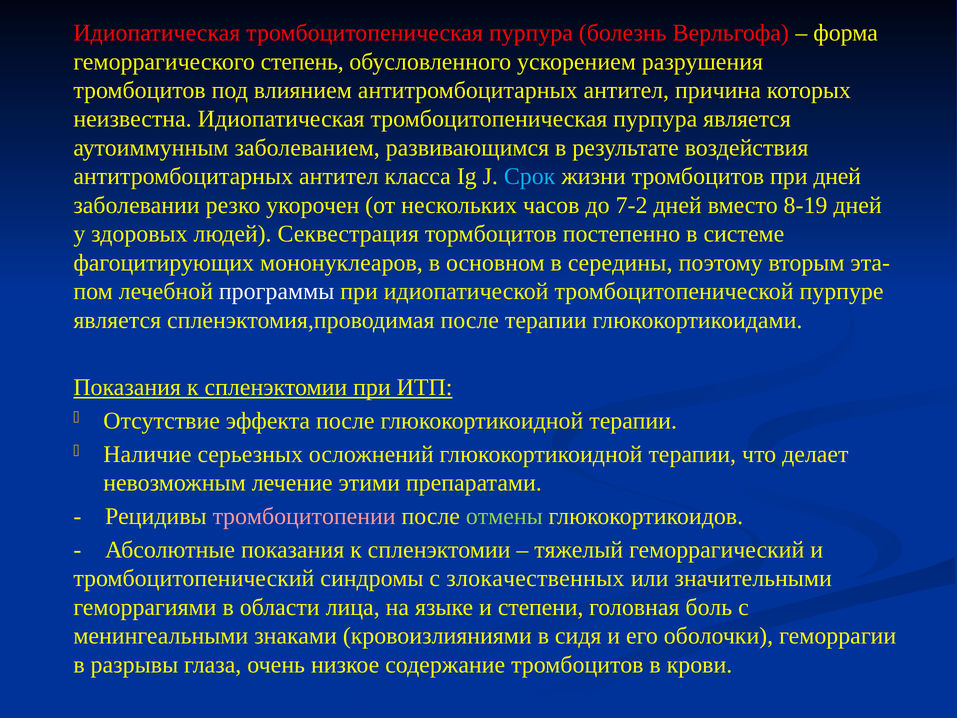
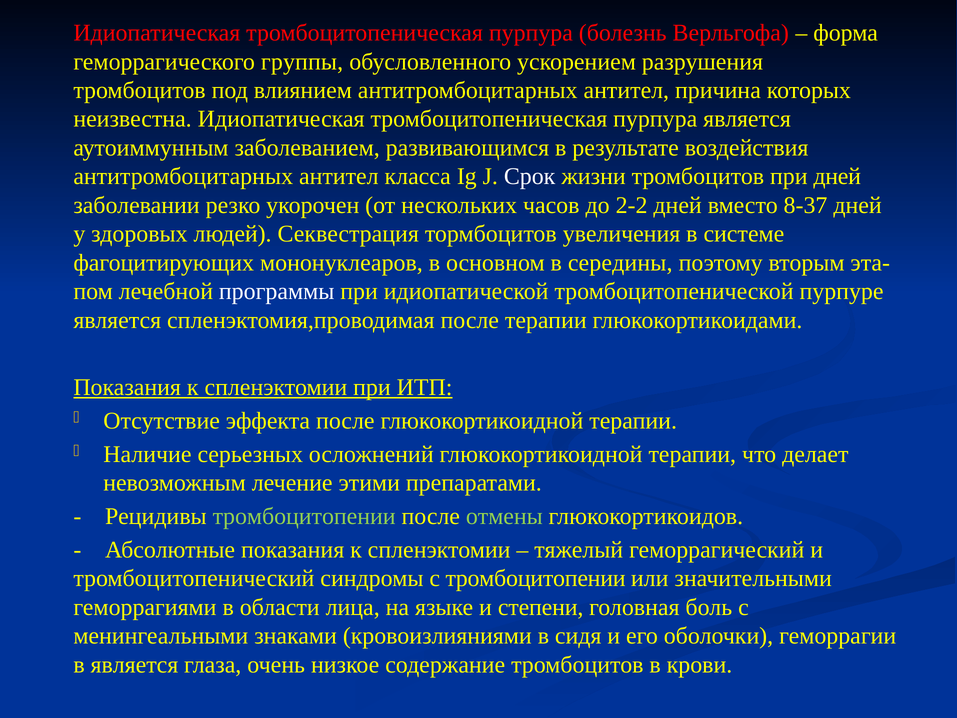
степень: степень -> группы (302, 62)
Срок colour: light blue -> white (530, 176)
7-2: 7-2 -> 2-2 (632, 205)
8-19: 8-19 -> 8-37 (806, 205)
постепенно: постепенно -> увеличения (622, 234)
тромбоцитопении colour: pink -> light green (304, 516)
с злокачественных: злокачественных -> тромбоцитопении (536, 578)
в разрывы: разрывы -> является (134, 665)
